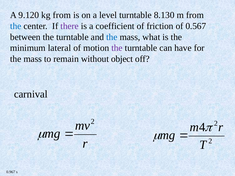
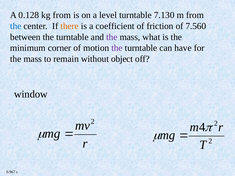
9.120: 9.120 -> 0.128 (29, 15)
8.130: 8.130 -> 7.130 (164, 15)
there colour: purple -> orange (70, 26)
0.567: 0.567 -> 7.560 (196, 26)
the colour: blue -> purple (112, 37)
lateral: lateral -> corner (60, 48)
carnival: carnival -> window (31, 94)
